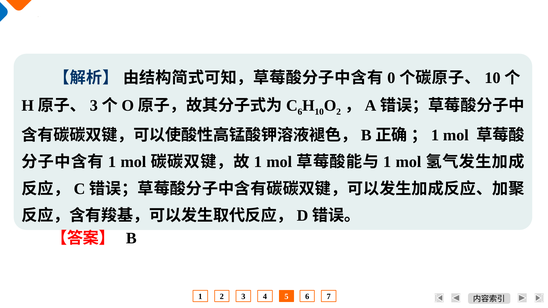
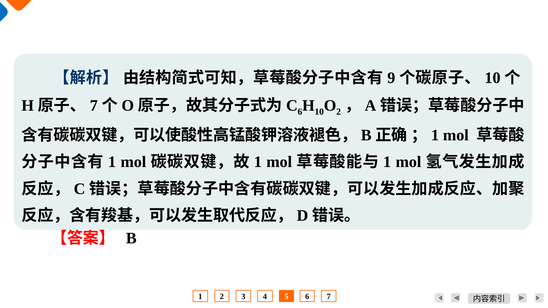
0: 0 -> 9 (391, 78)
3: 3 -> 7 (94, 106)
